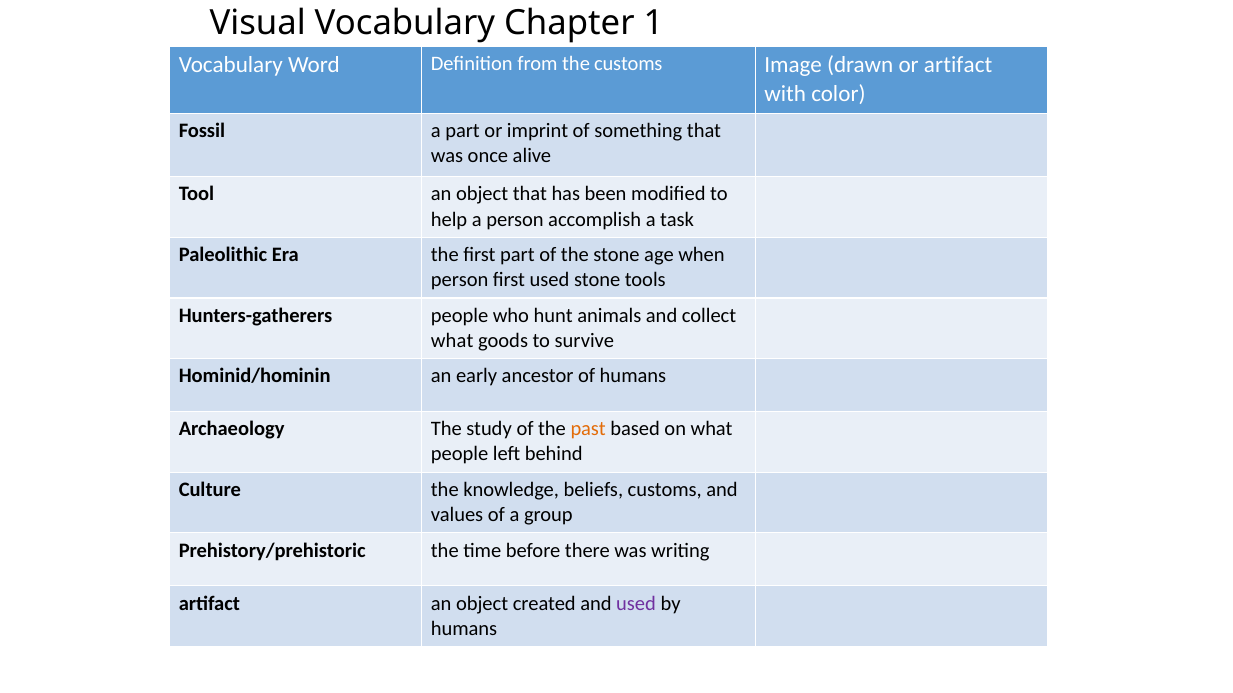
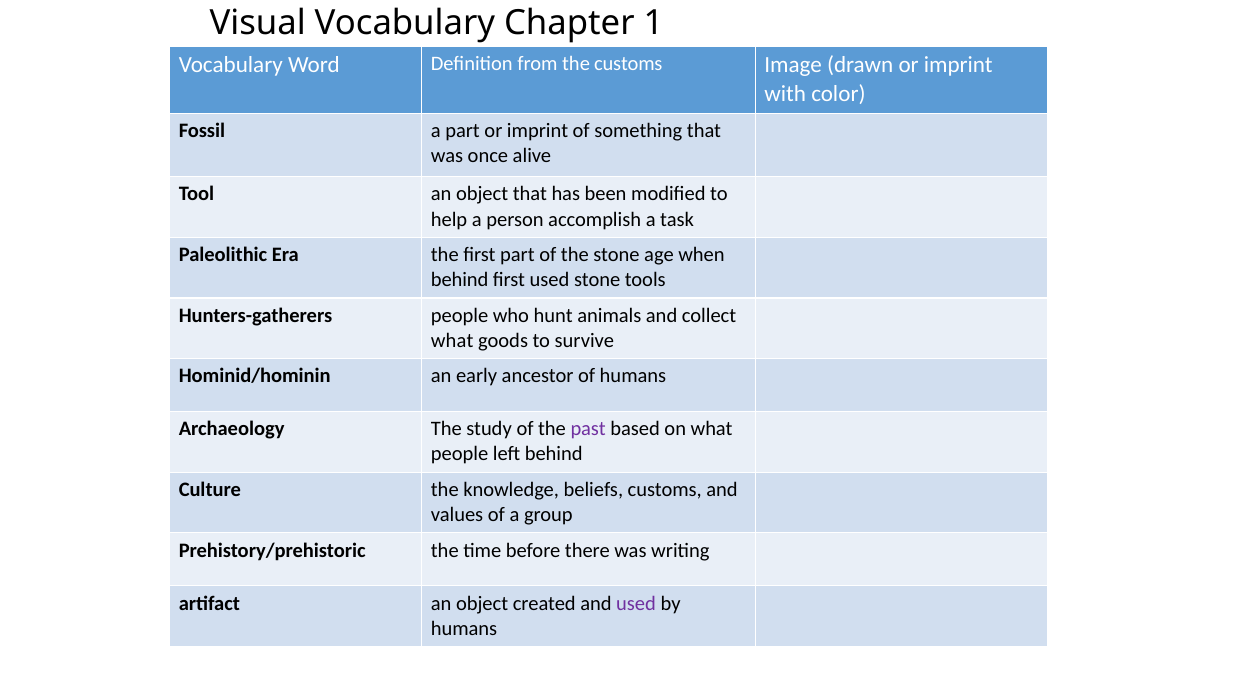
drawn or artifact: artifact -> imprint (958, 65)
person: person -> behind (460, 280)
past colour: orange -> purple (588, 429)
